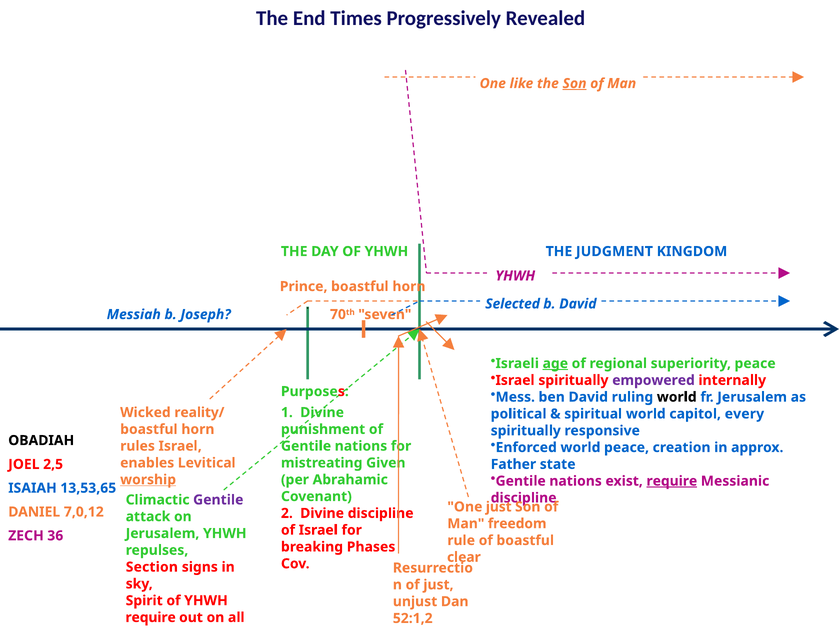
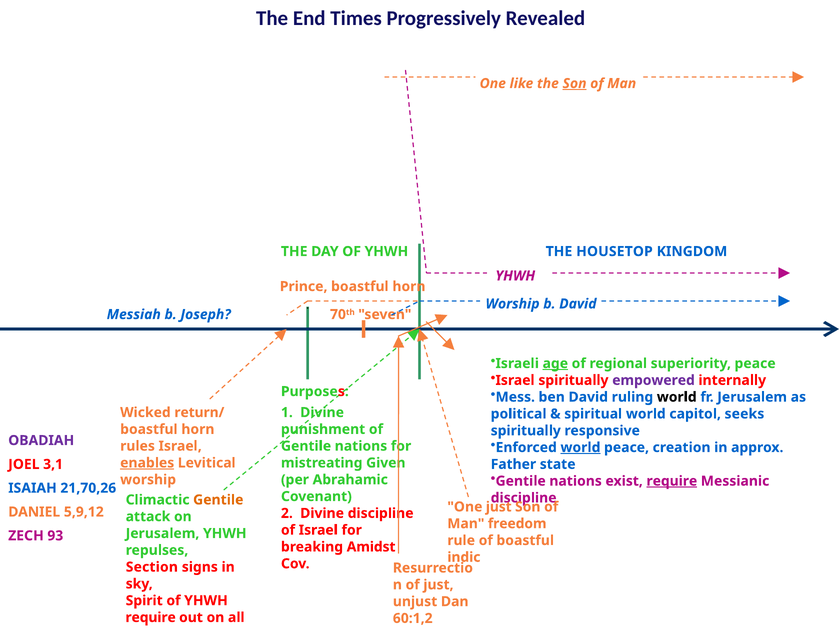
JUDGMENT: JUDGMENT -> HOUSETOP (614, 251)
Selected: Selected -> Worship (513, 303)
reality/: reality/ -> return/ (199, 412)
every: every -> seeks (744, 413)
OBADIAH colour: black -> purple (41, 440)
world underline: none -> present (580, 447)
enables underline: none -> present (147, 462)
2,5: 2,5 -> 3,1 (53, 464)
worship underline: present -> none (148, 479)
13,53,65: 13,53,65 -> 21,70,26 (88, 488)
Gentile colour: purple -> orange (218, 499)
7,0,12: 7,0,12 -> 5,9,12 (84, 511)
36: 36 -> 93 (55, 535)
Phases: Phases -> Amidst (371, 546)
clear: clear -> indic (464, 557)
52:1,2: 52:1,2 -> 60:1,2 (413, 618)
